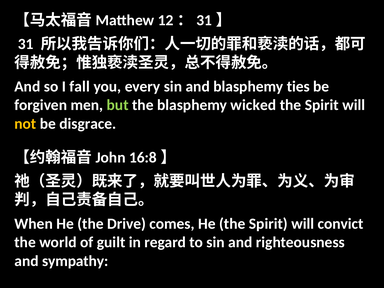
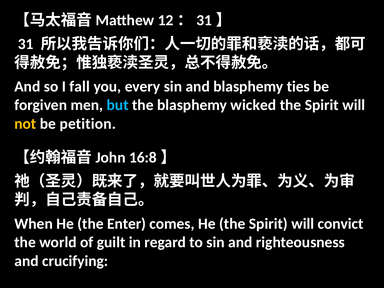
but colour: light green -> light blue (118, 105)
disgrace: disgrace -> petition (88, 124)
Drive: Drive -> Enter (127, 224)
sympathy: sympathy -> crucifying (75, 261)
